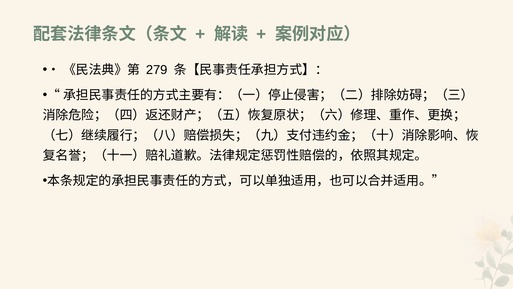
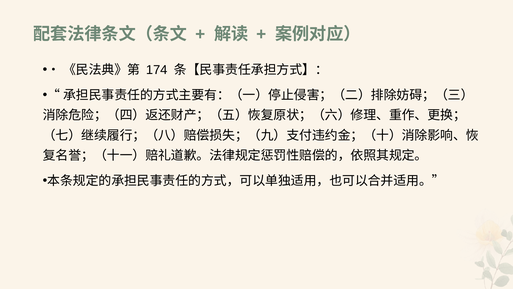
279: 279 -> 174 (157, 70)
